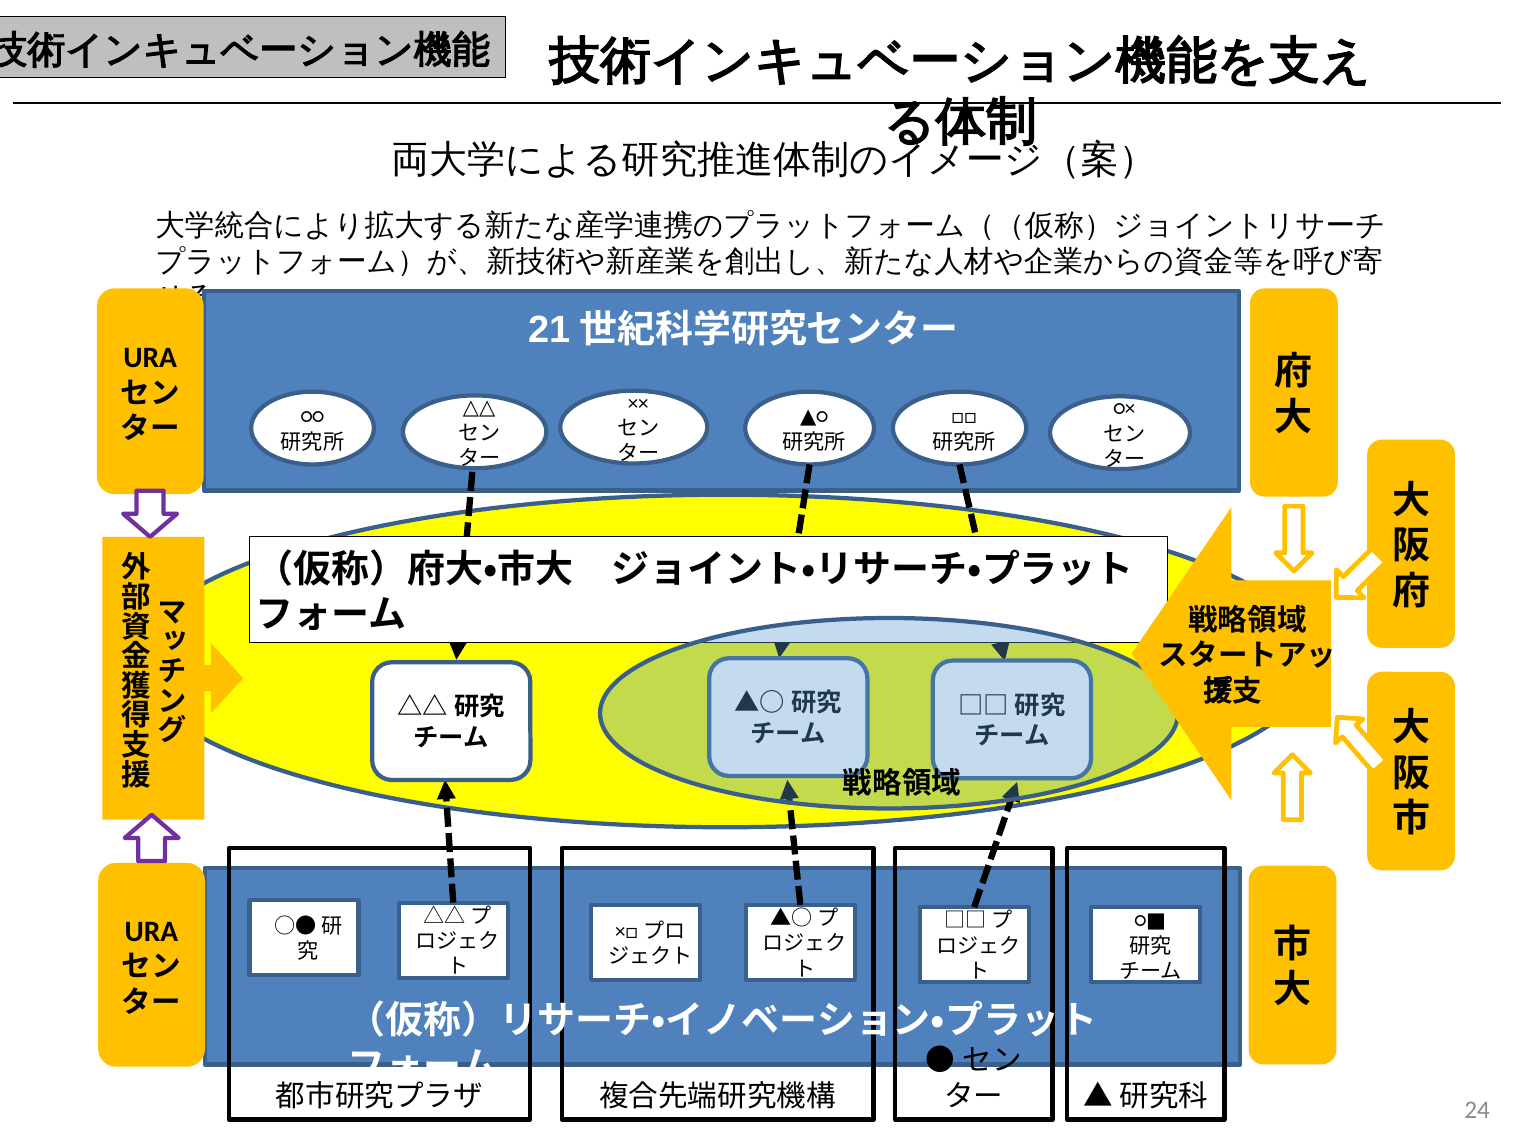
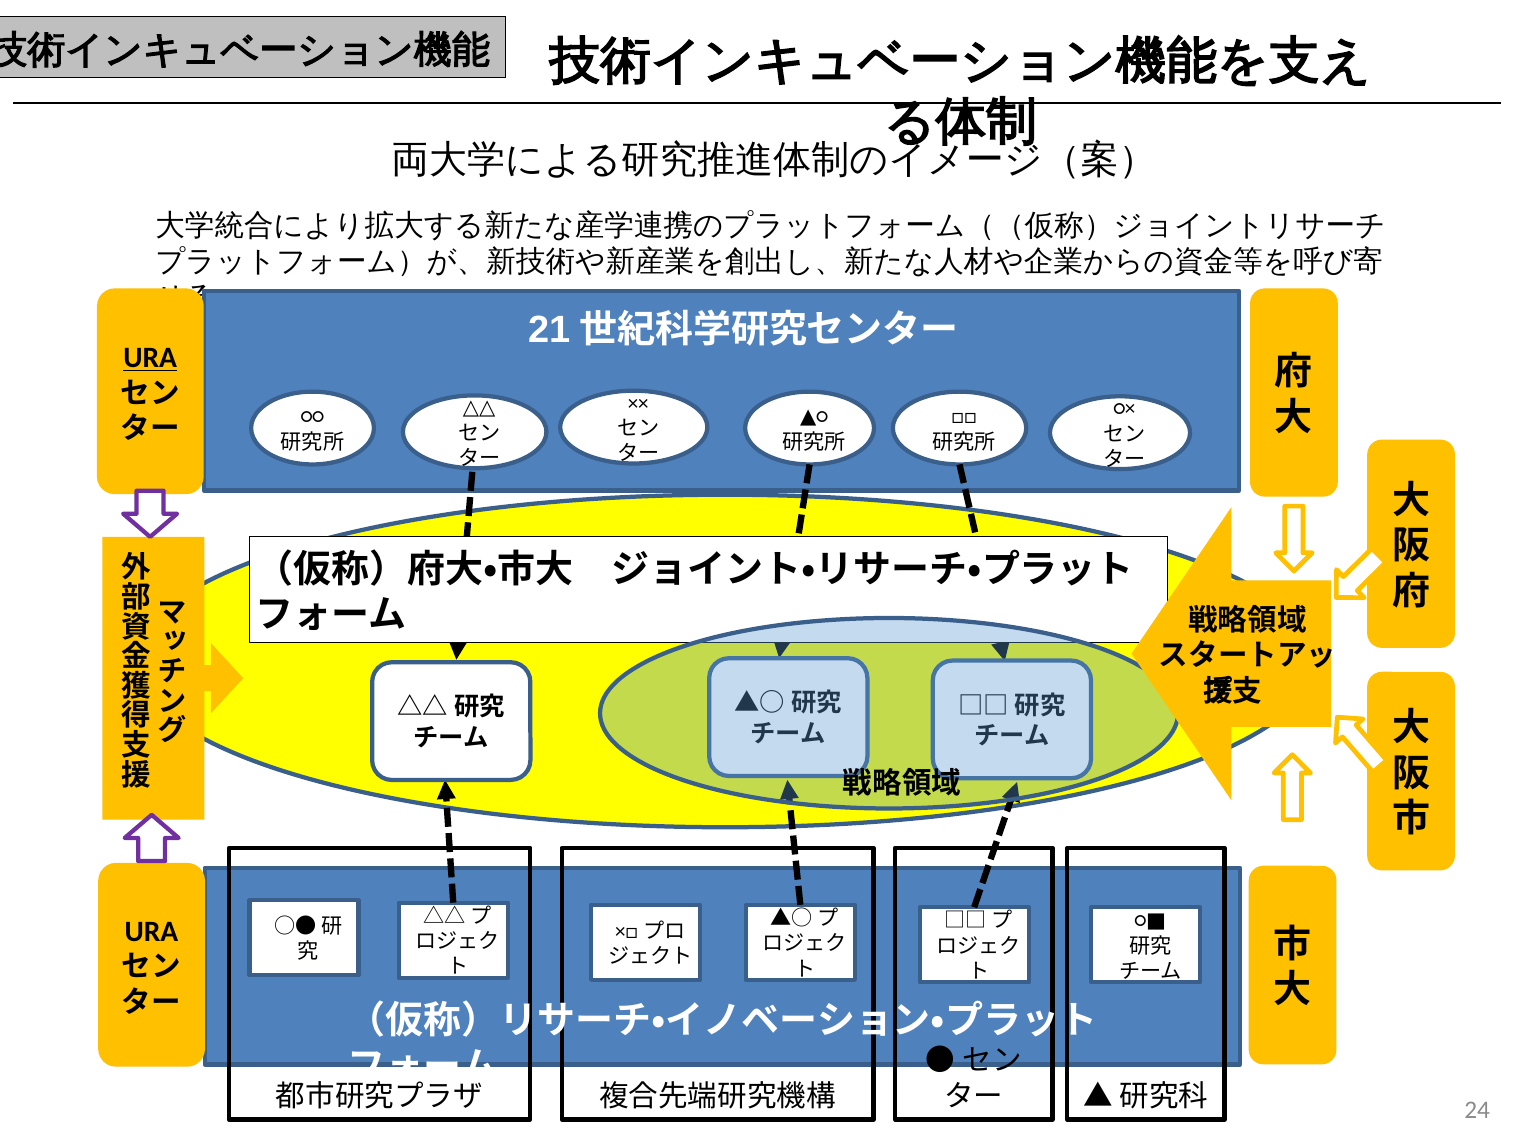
URA underline: none -> present (150, 358)
